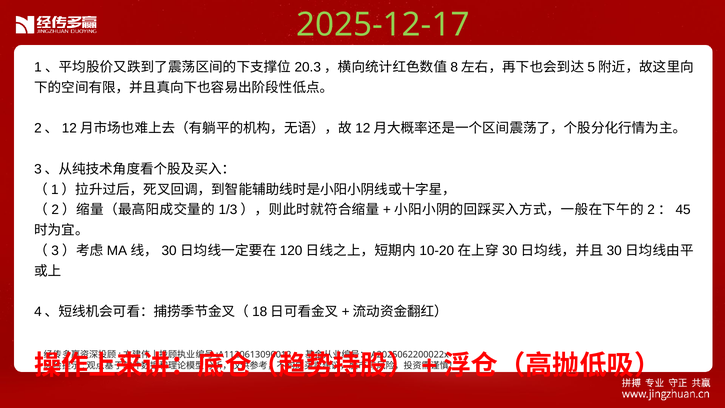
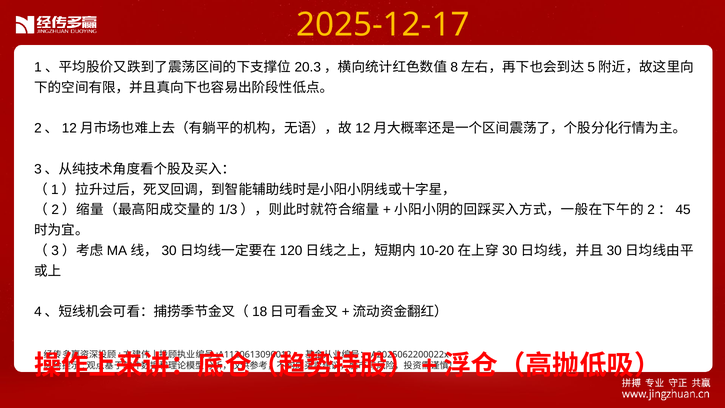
2025-12-17 colour: light green -> yellow (383, 25)
